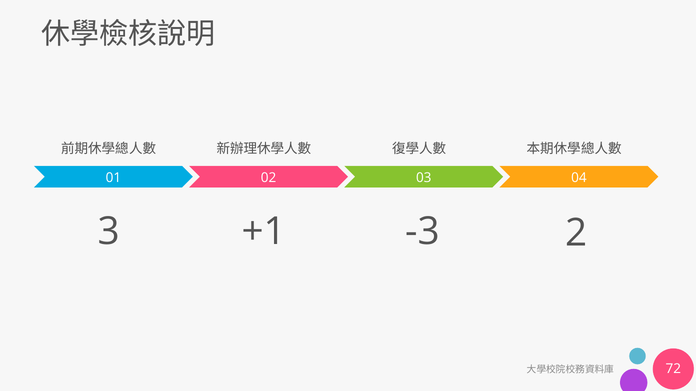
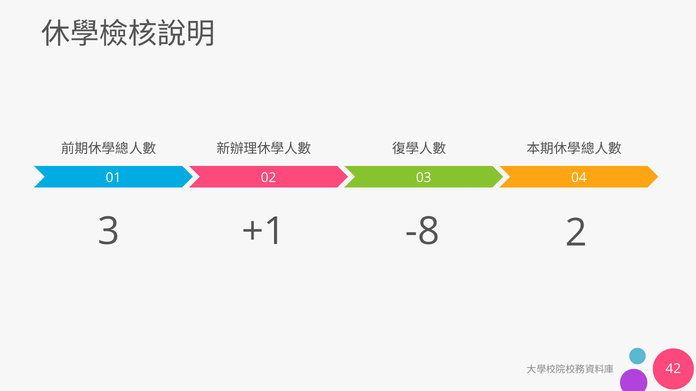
-3: -3 -> -8 (423, 232)
72: 72 -> 42 (673, 369)
